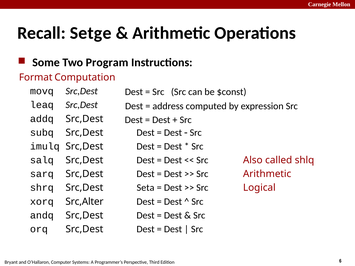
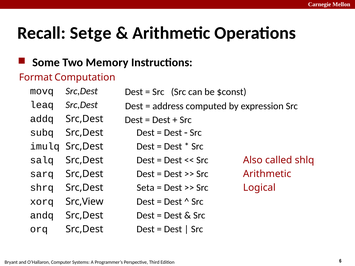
Program: Program -> Memory (107, 63)
Src,Alter: Src,Alter -> Src,View (84, 202)
